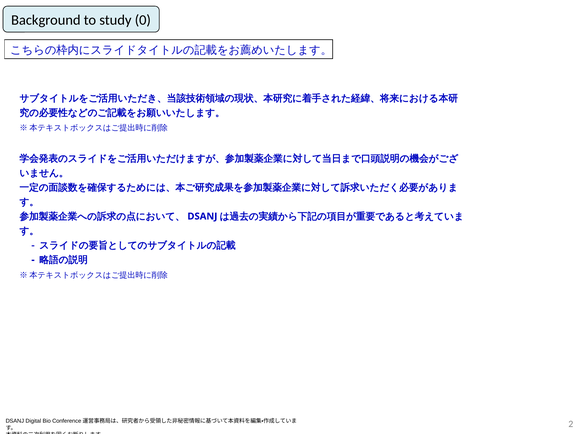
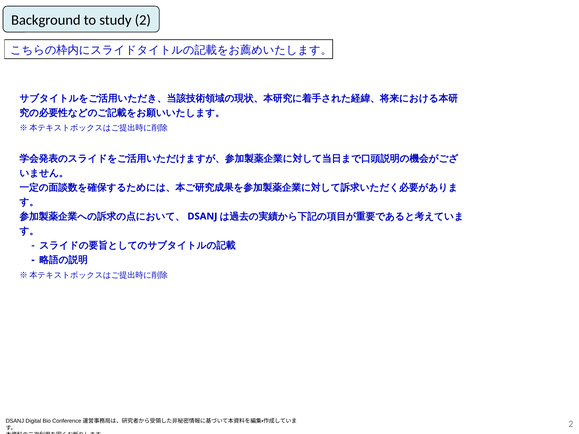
study 0: 0 -> 2 (143, 20)
